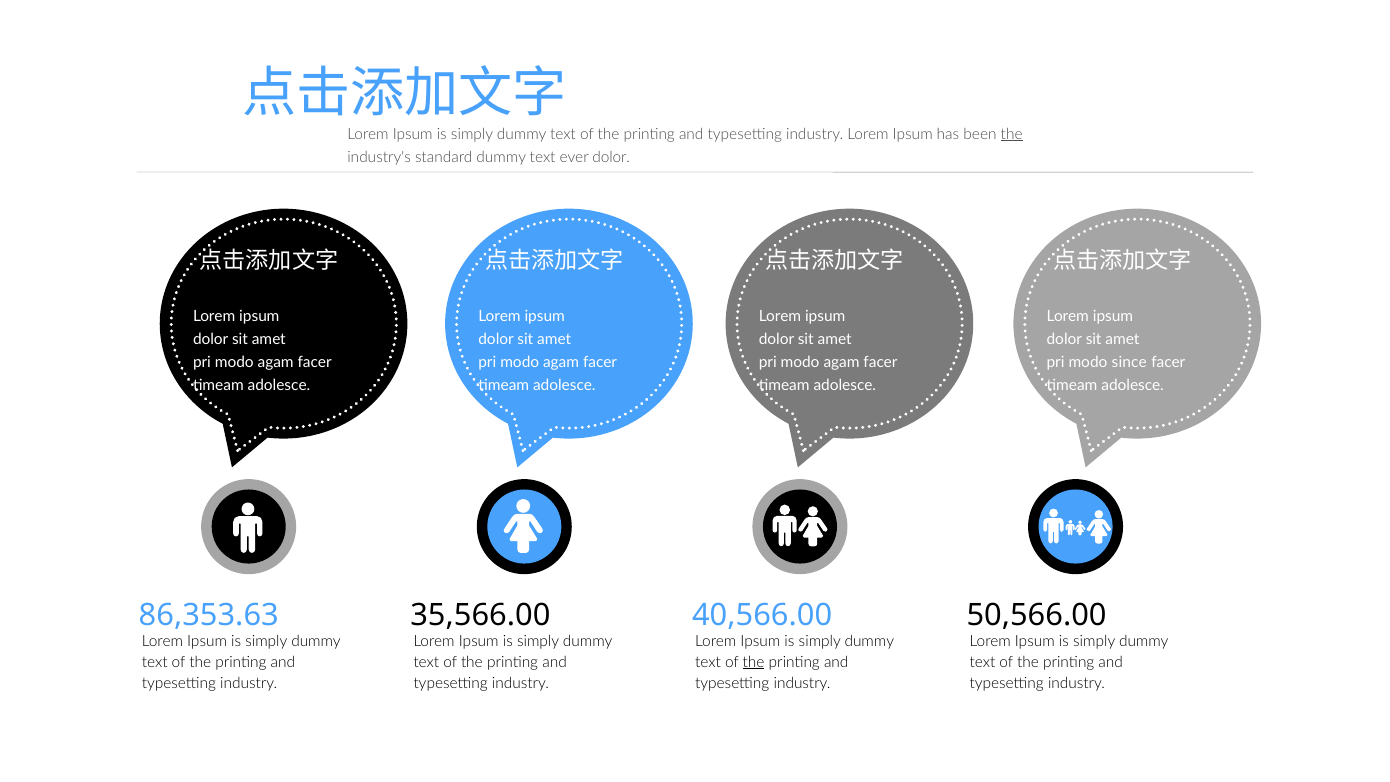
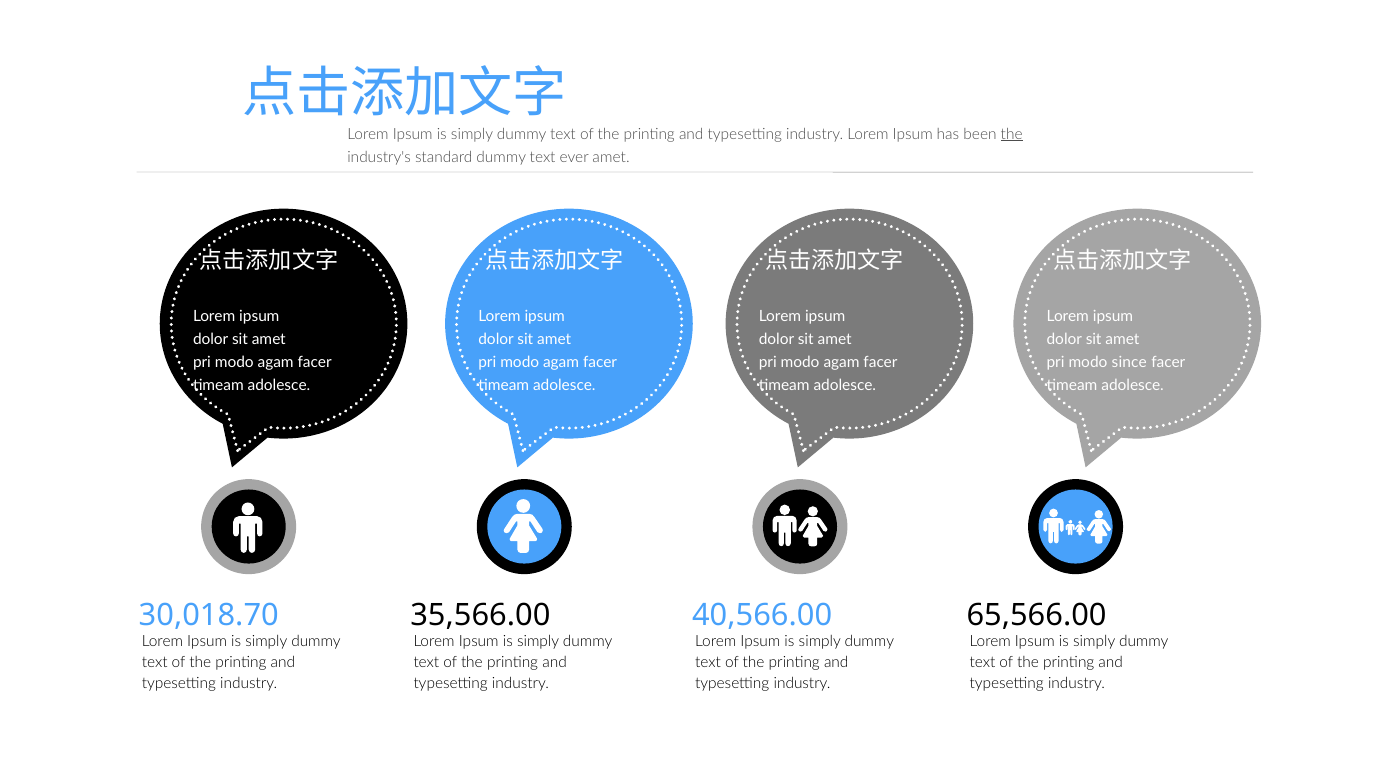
ever dolor: dolor -> amet (611, 157)
86,353.63: 86,353.63 -> 30,018.70 (209, 615)
50,566.00: 50,566.00 -> 65,566.00 (1037, 615)
the underline: present -> none (754, 662)
